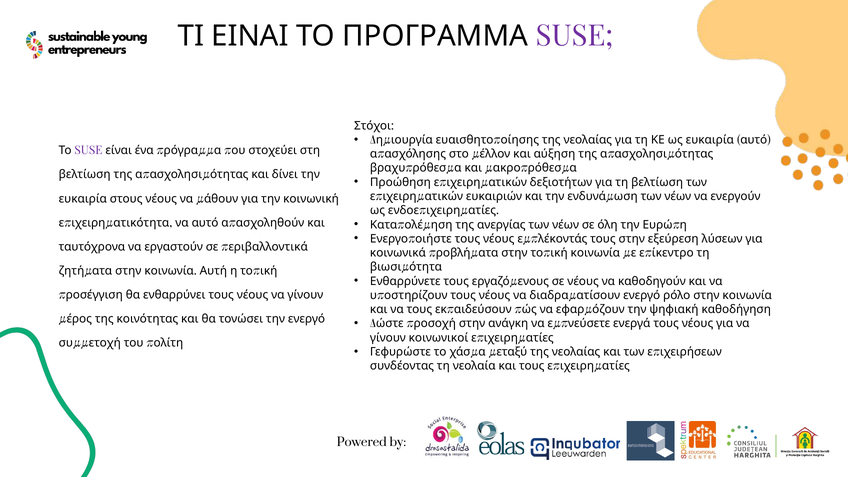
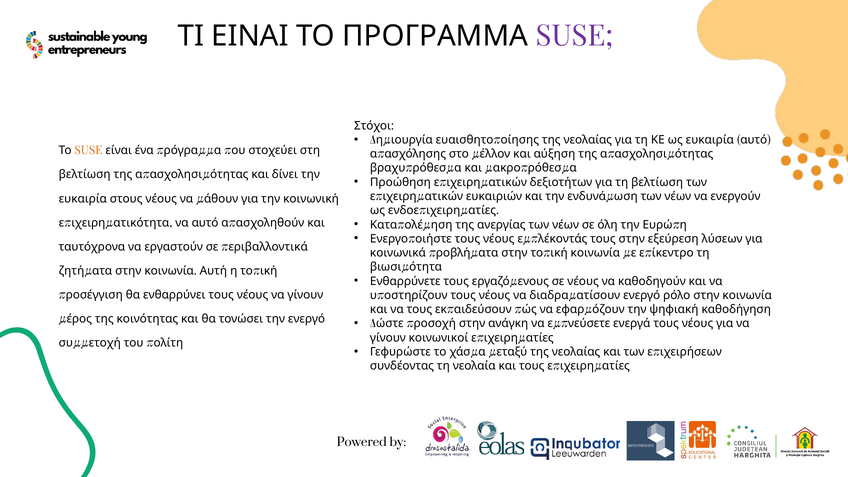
SUSE colour: purple -> orange (88, 151)
